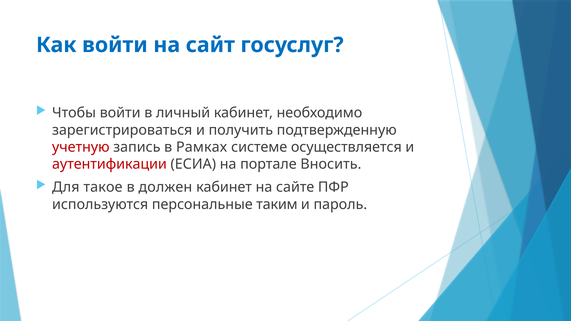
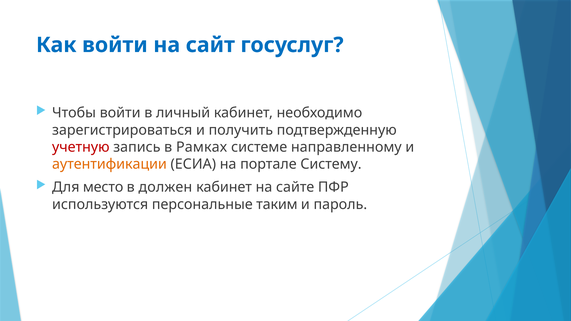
осуществляется: осуществляется -> направленному (346, 147)
аутентификации colour: red -> orange (109, 164)
Вносить: Вносить -> Систему (331, 164)
такое: такое -> место (103, 187)
